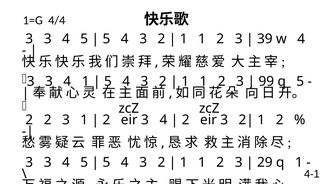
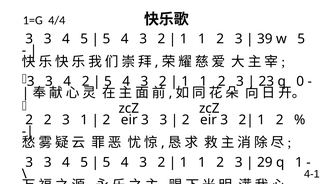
w 4: 4 -> 5 (301, 39)
4 1: 1 -> 2 (86, 81)
99: 99 -> 23 (266, 81)
q 5: 5 -> 0 (300, 81)
eir 3 4: 4 -> 3 (163, 119)
